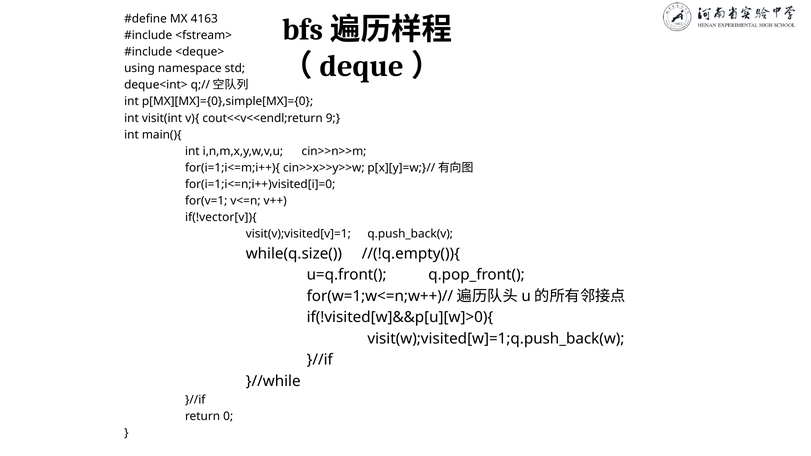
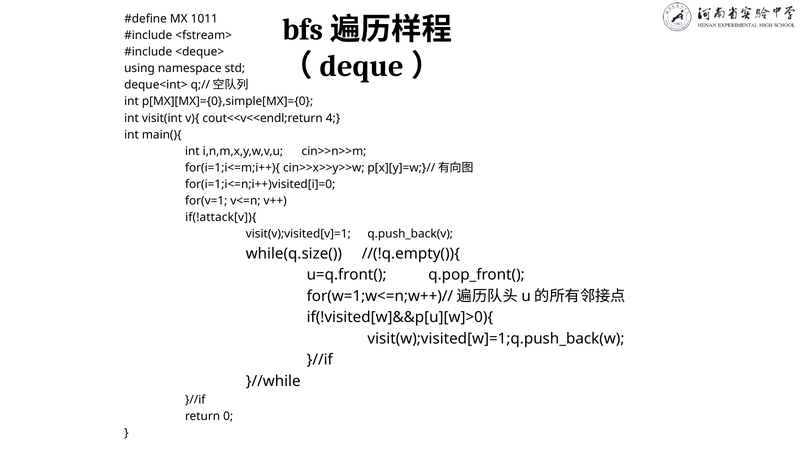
4163: 4163 -> 1011 (204, 19)
9: 9 -> 4 (333, 118)
if(!vector[v]){: if(!vector[v]){ -> if(!attack[v]){ (221, 218)
